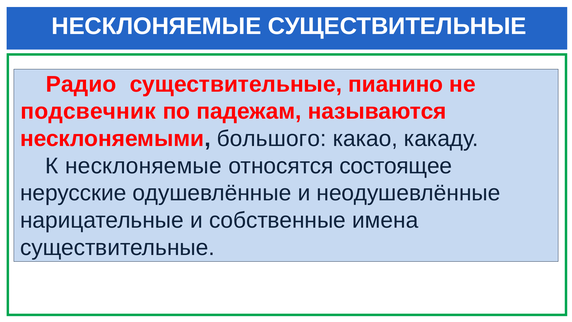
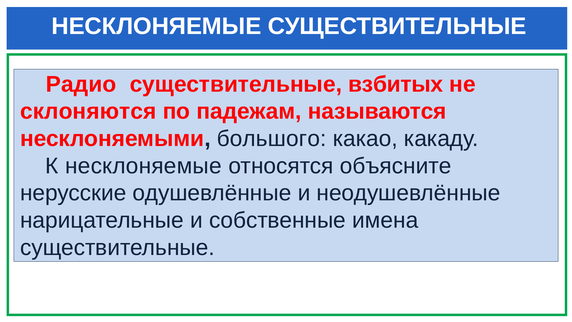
пианино: пианино -> взбитых (396, 84)
подсвечник: подсвечник -> склоняются (88, 111)
состоящее: состоящее -> объясните (396, 166)
